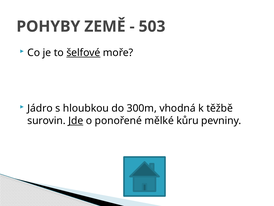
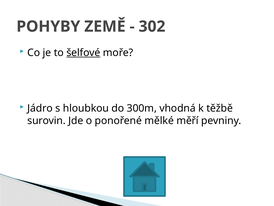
503: 503 -> 302 (152, 26)
Jde underline: present -> none (76, 120)
kůru: kůru -> měří (188, 120)
